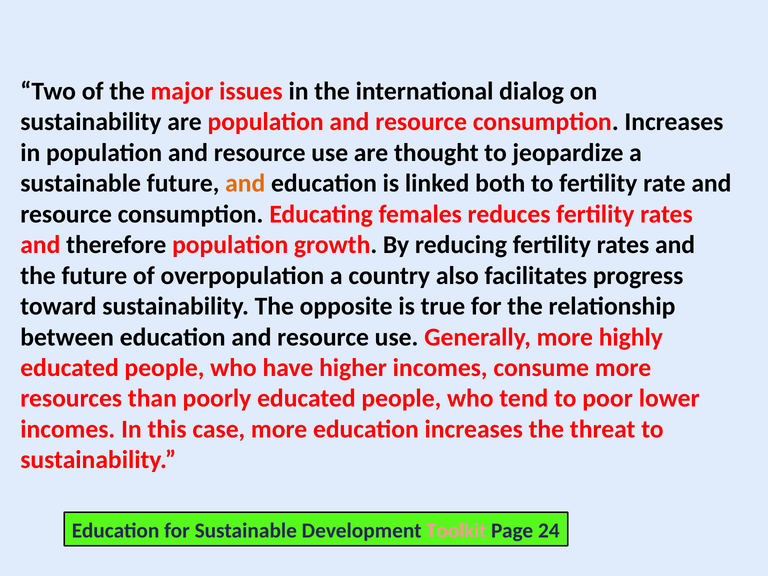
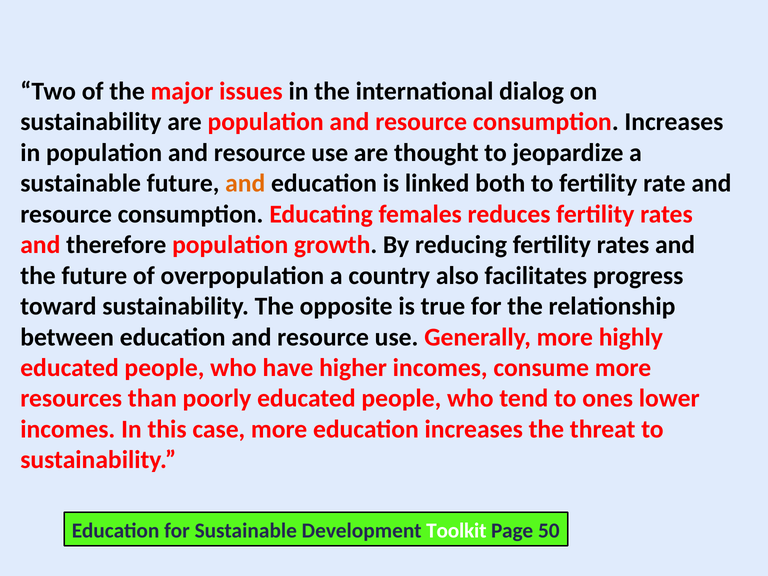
poor: poor -> ones (608, 398)
Toolkit colour: pink -> white (456, 531)
24: 24 -> 50 (549, 531)
